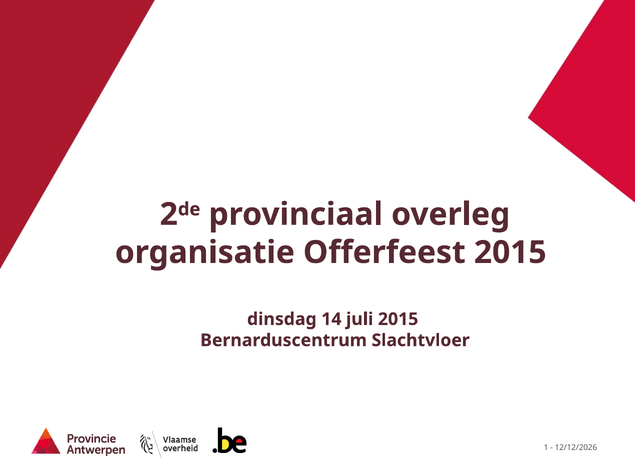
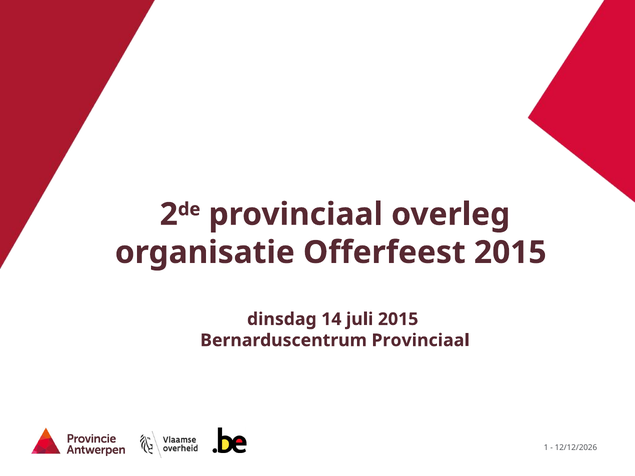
Bernarduscentrum Slachtvloer: Slachtvloer -> Provinciaal (421, 341)
